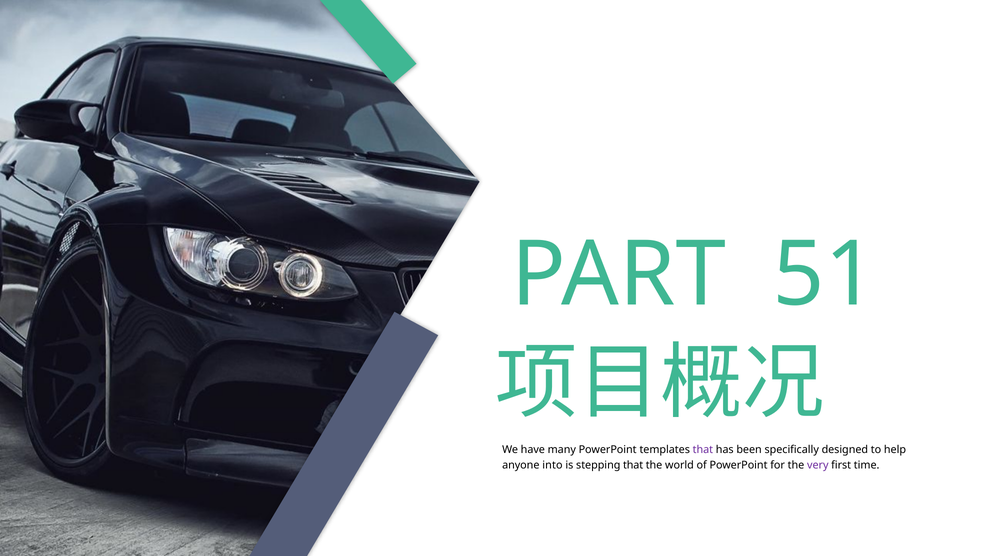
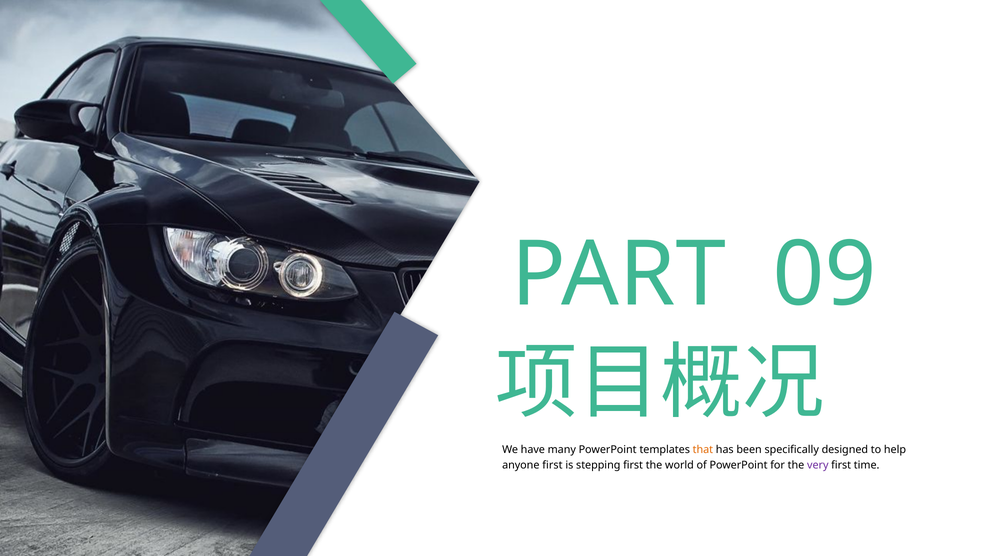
51: 51 -> 09 (825, 275)
that colour: purple -> orange (703, 450)
anyone into: into -> first (552, 465)
stepping that: that -> first (633, 465)
